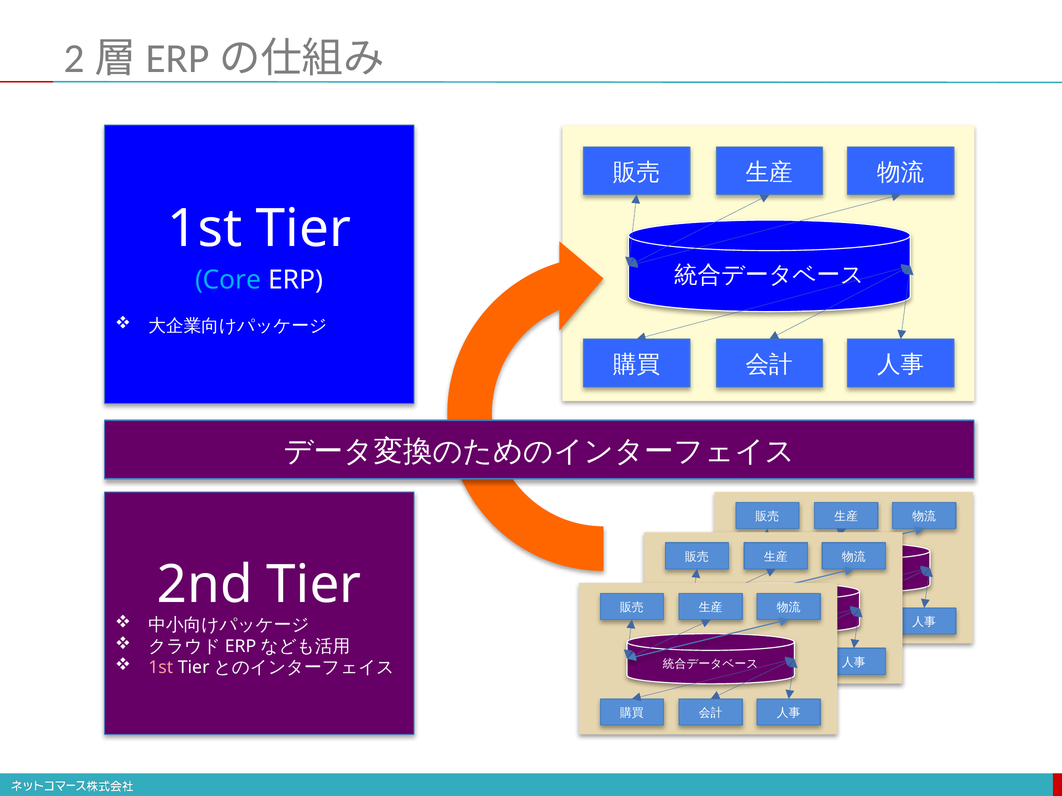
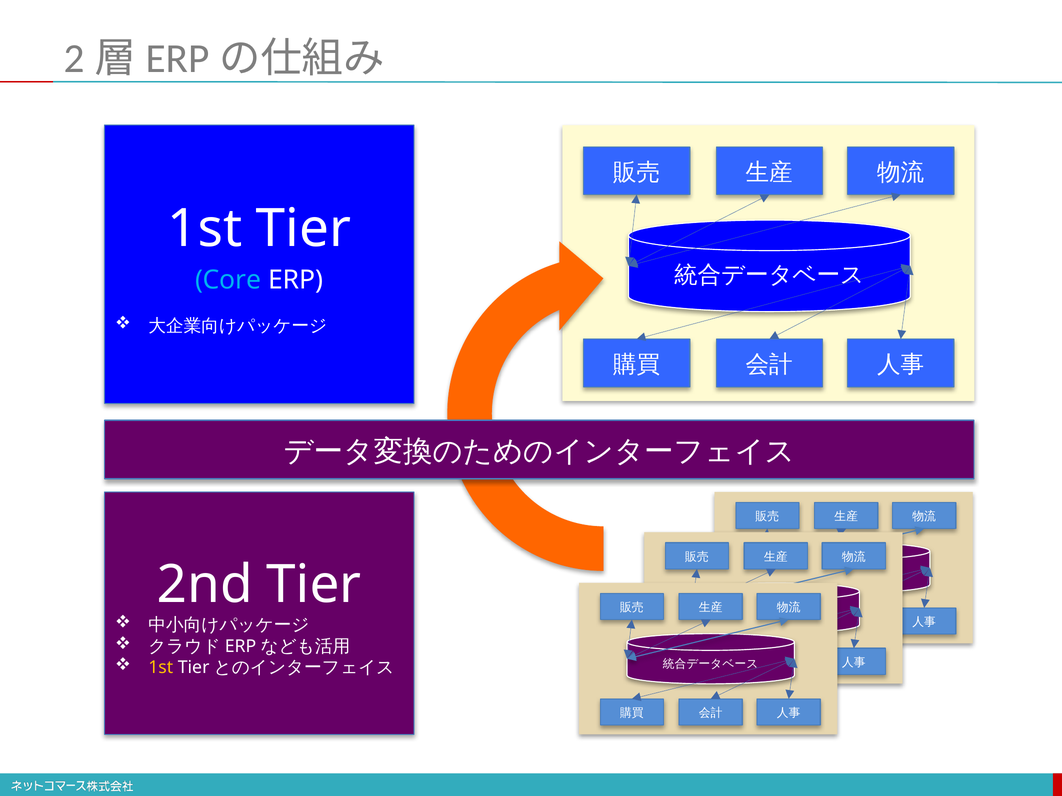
1st colour: pink -> yellow (161, 668)
